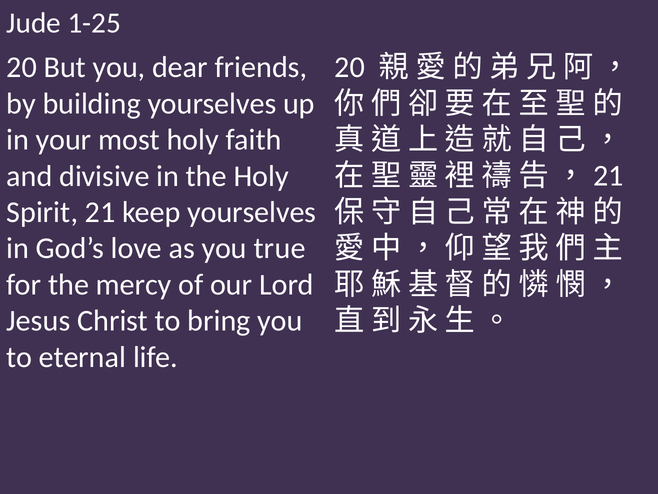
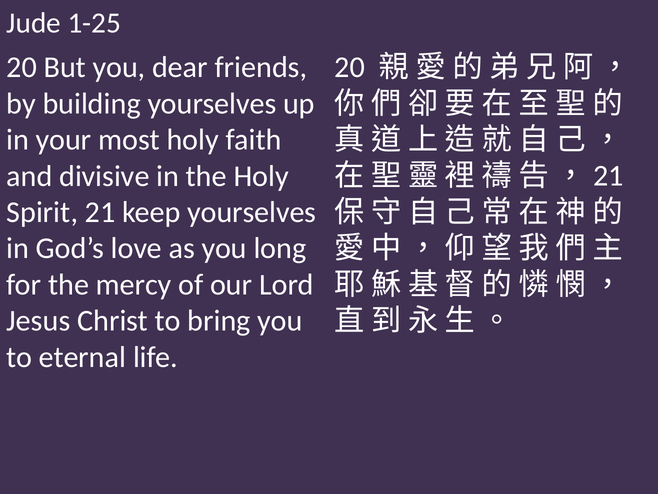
true: true -> long (280, 248)
